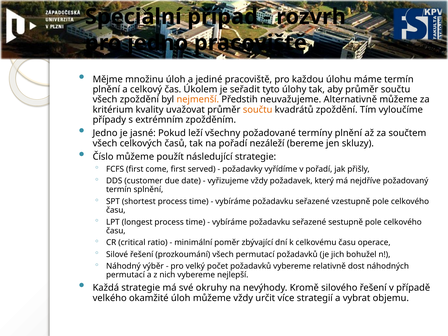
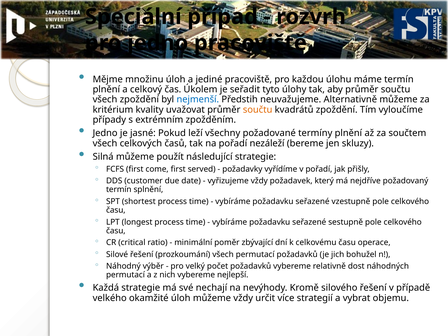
nejmenší colour: orange -> blue (198, 100)
Číslo: Číslo -> Silná (103, 157)
okruhy: okruhy -> nechají (211, 288)
